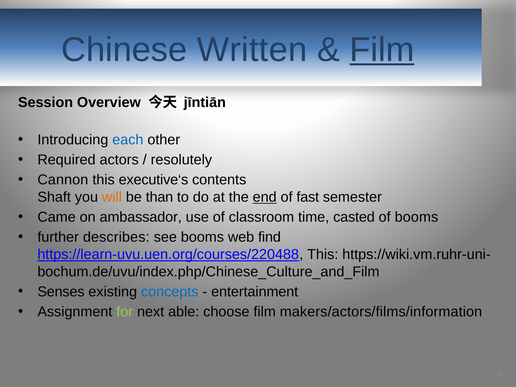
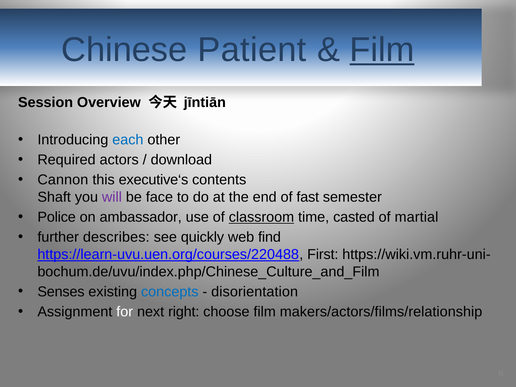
Written: Written -> Patient (252, 50)
resolutely: resolutely -> download (181, 160)
will colour: orange -> purple (112, 197)
than: than -> face (159, 197)
end underline: present -> none (265, 197)
Came: Came -> Police (57, 217)
classroom underline: none -> present (261, 217)
of booms: booms -> martial (416, 217)
see booms: booms -> quickly (202, 237)
https://learn-uvu.uen.org/courses/220488 This: This -> First (323, 254)
entertainment: entertainment -> disorientation (255, 292)
for colour: light green -> white (125, 312)
able: able -> right (184, 312)
makers/actors/films/information: makers/actors/films/information -> makers/actors/films/relationship (381, 312)
